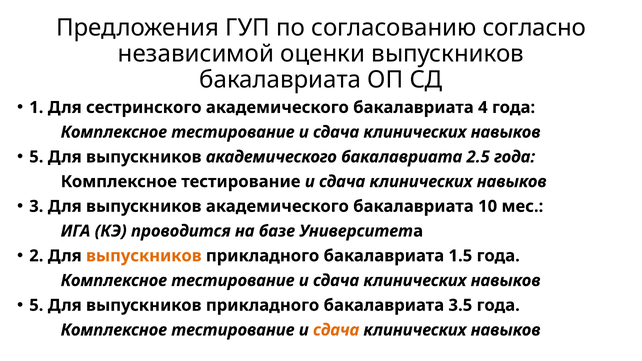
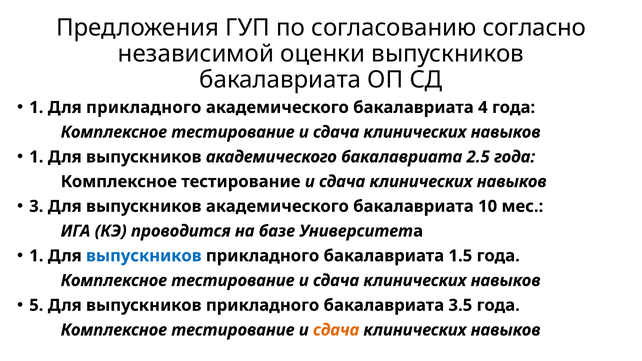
Для сестринского: сестринского -> прикладного (144, 107)
5: 5 -> 1 (36, 157)
2: 2 -> 1 (36, 256)
выпускников colour: orange -> blue (144, 256)
